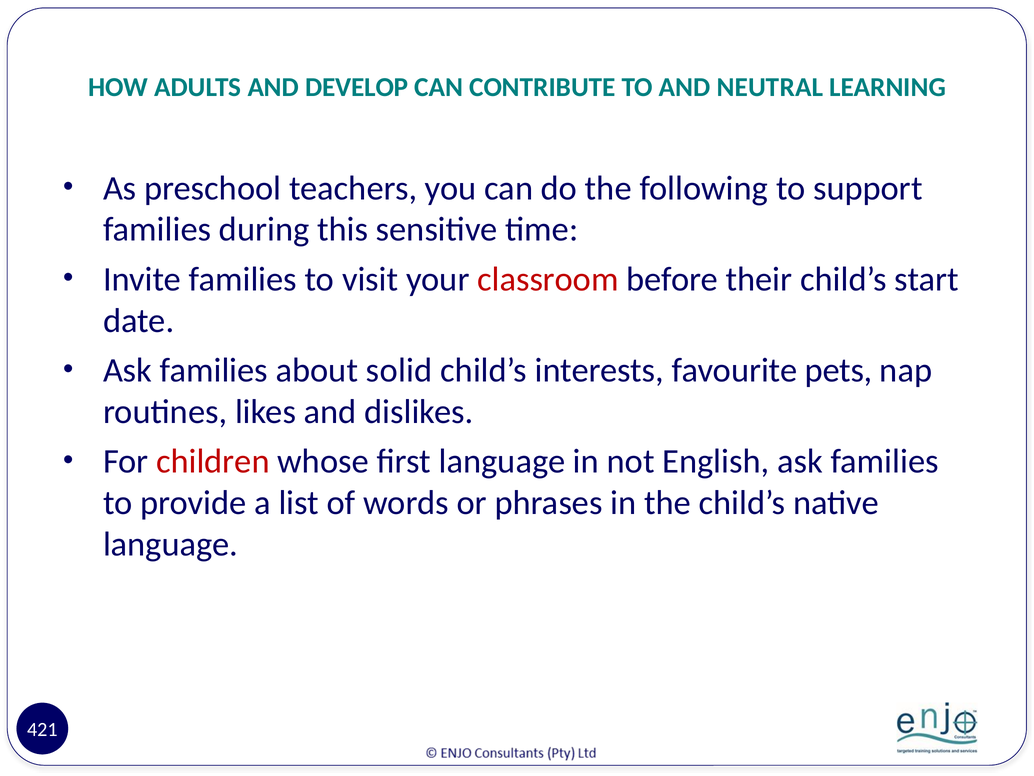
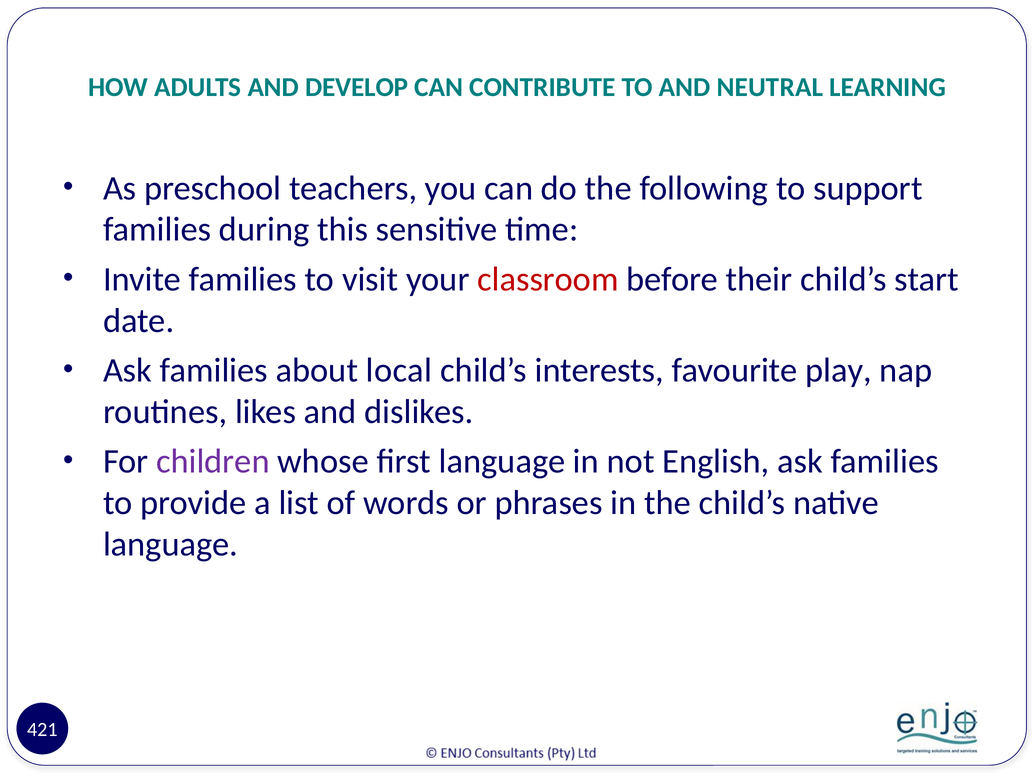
solid: solid -> local (399, 370)
pets: pets -> play (838, 370)
children colour: red -> purple (213, 461)
